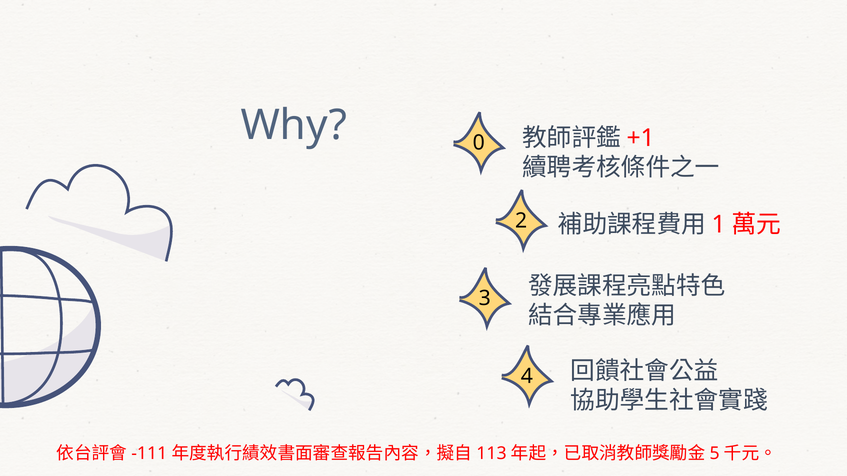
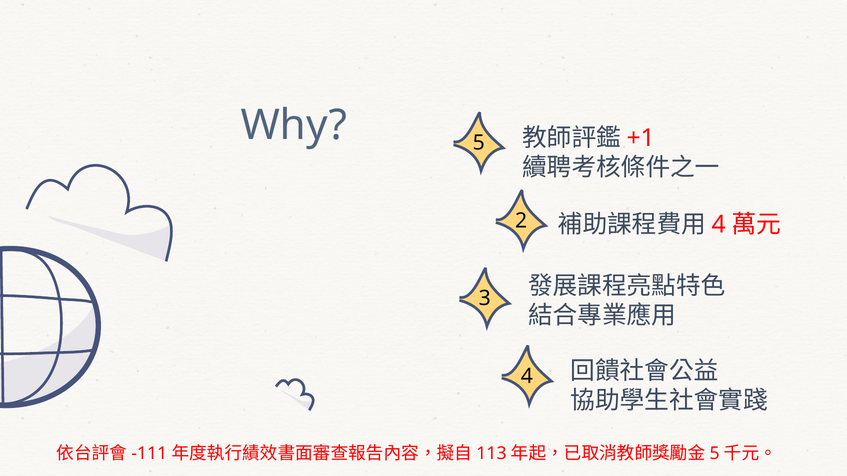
Why 0: 0 -> 5 (479, 143)
1: 1 -> 4 (719, 225)
